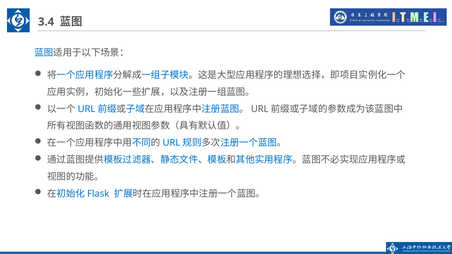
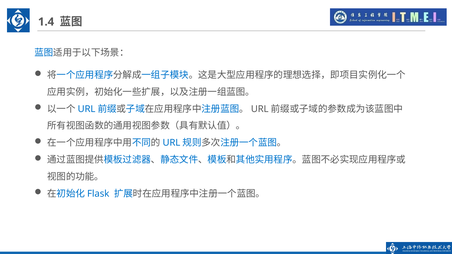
3.4: 3.4 -> 1.4 (46, 22)
